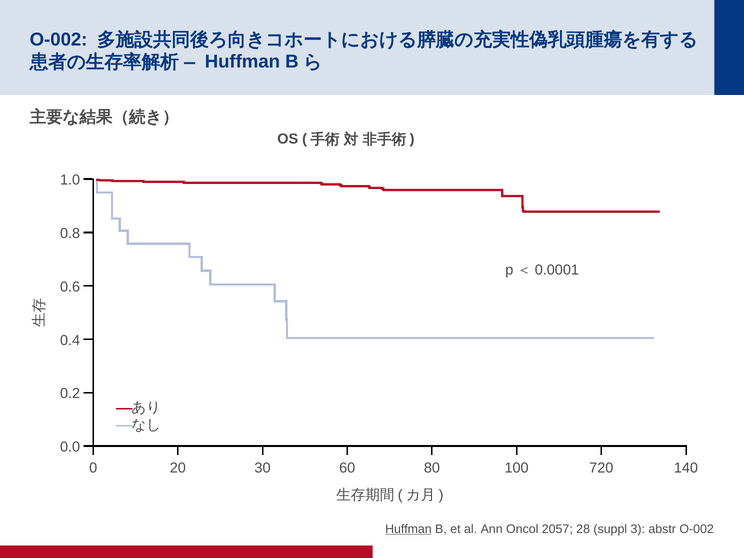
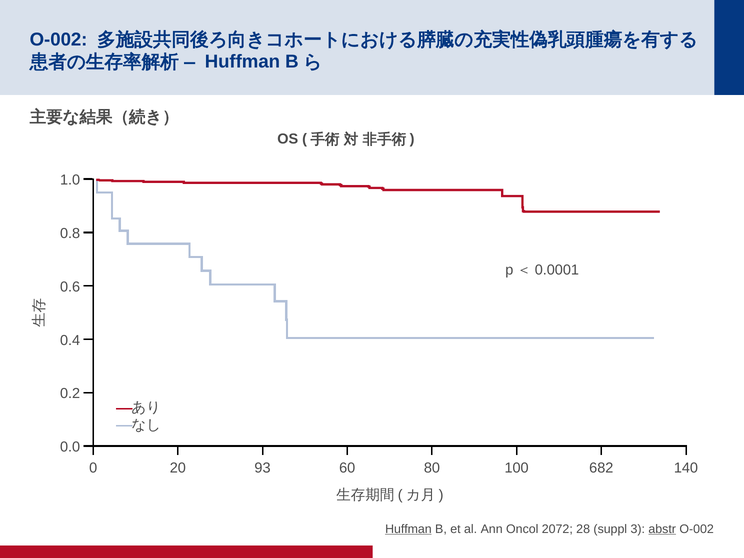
30: 30 -> 93 (263, 468)
720: 720 -> 682 (601, 468)
2057: 2057 -> 2072 (557, 529)
abstr underline: none -> present (662, 529)
